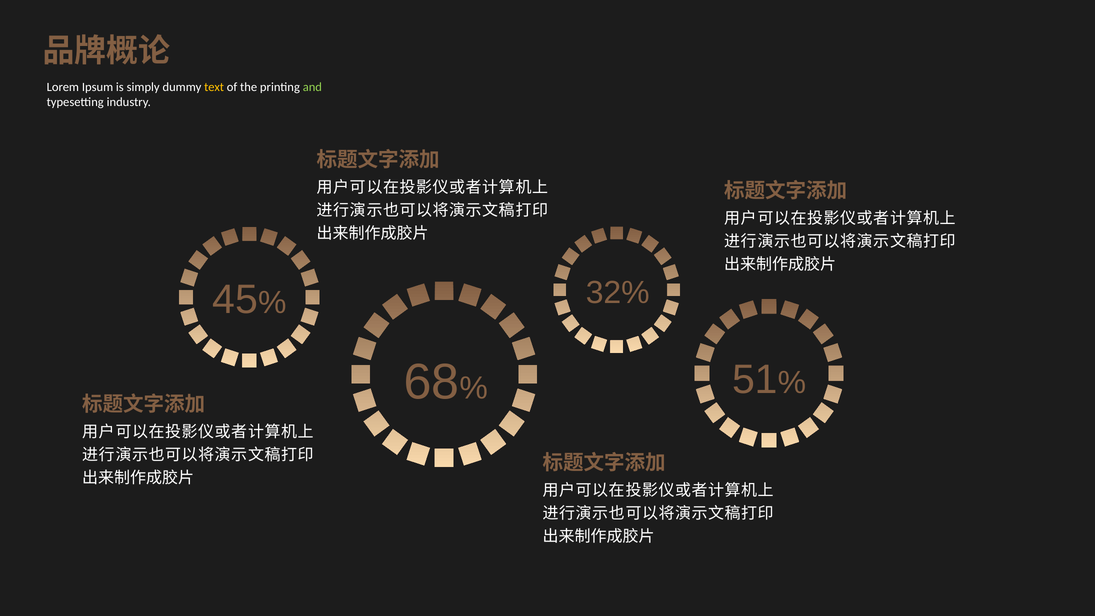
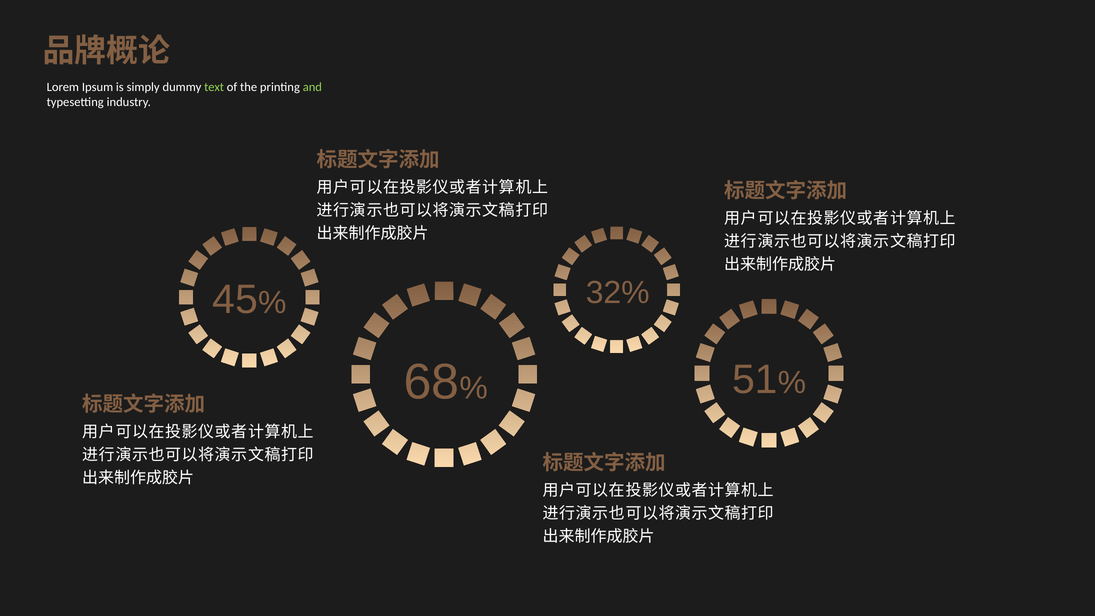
text colour: yellow -> light green (214, 87)
